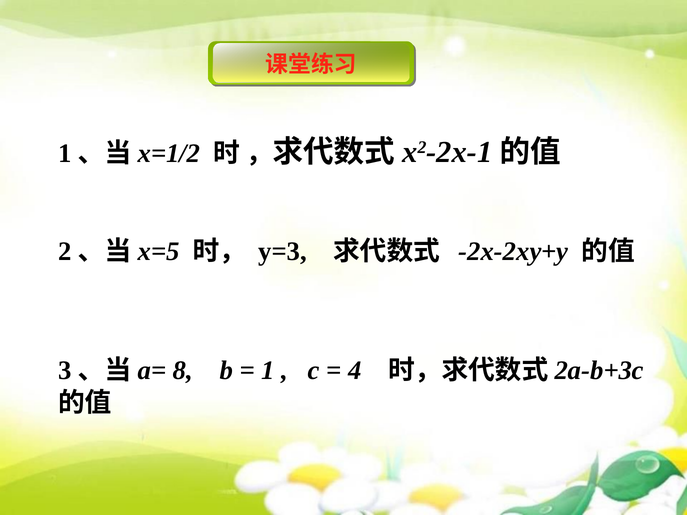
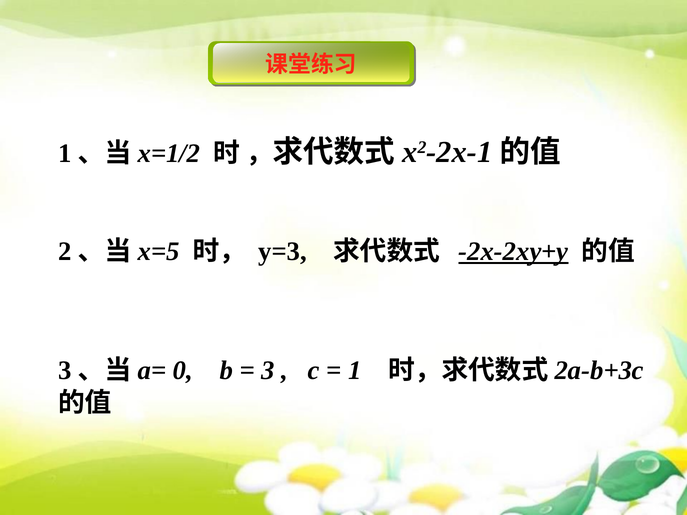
-2x-2xy+y underline: none -> present (513, 252)
8: 8 -> 0 (183, 371)
1: 1 -> 3 (268, 371)
4: 4 -> 1 (355, 371)
